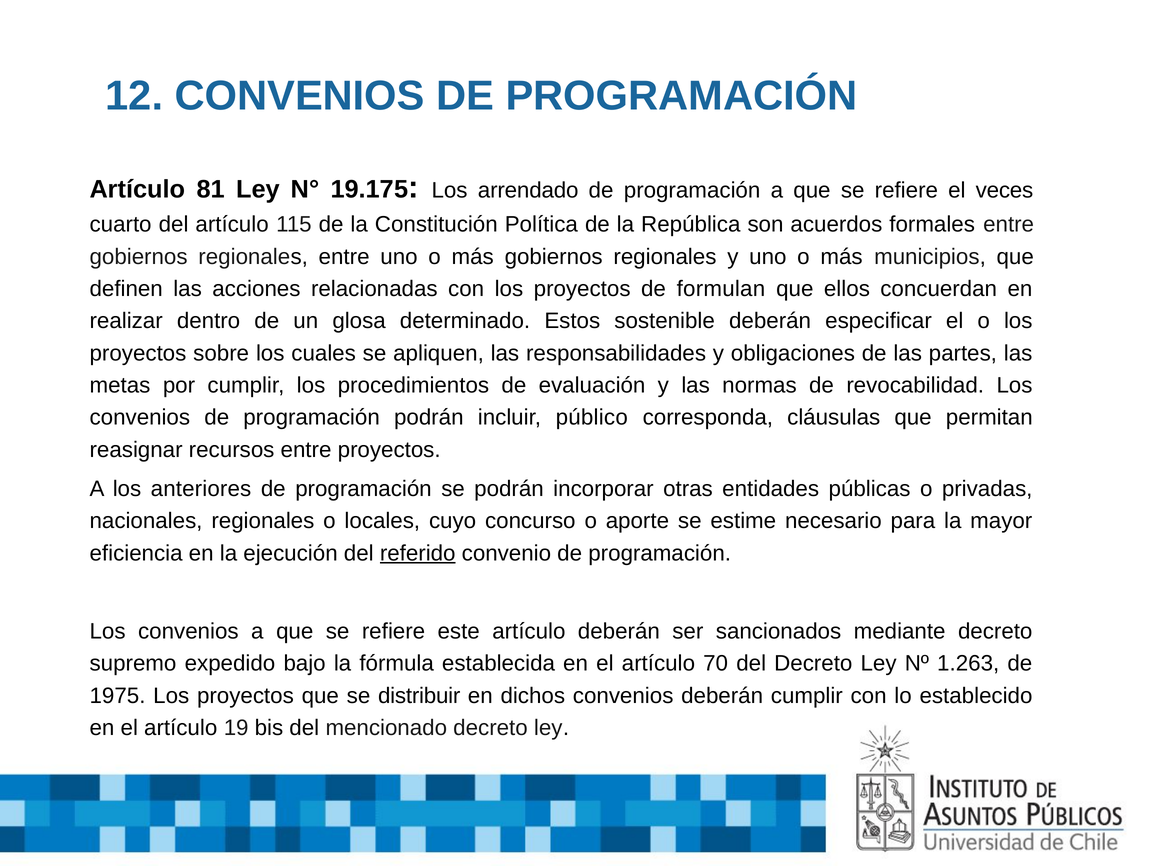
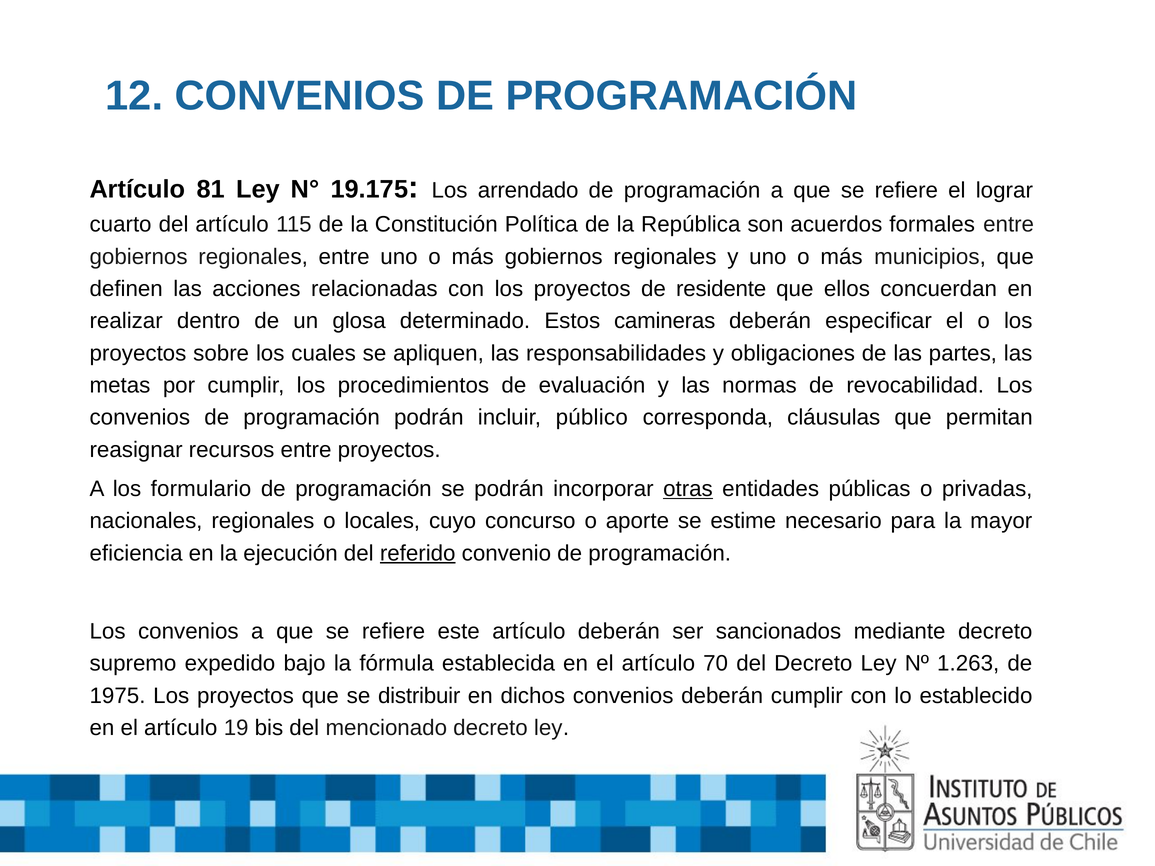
veces: veces -> lograr (1004, 191)
formulan: formulan -> residente (721, 289)
sostenible: sostenible -> camineras (665, 321)
anteriores: anteriores -> formulario (201, 489)
otras underline: none -> present (688, 489)
